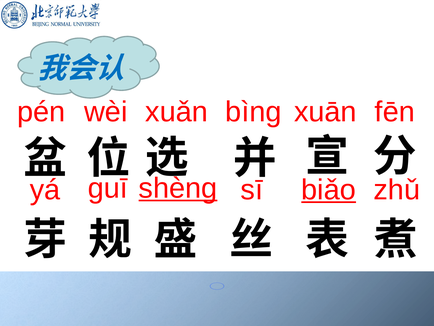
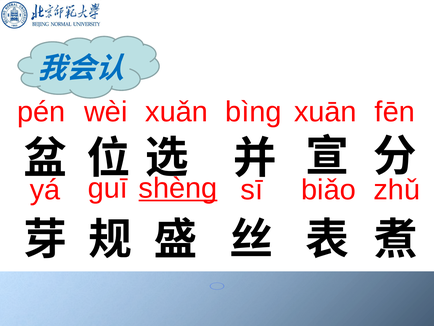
biǎo underline: present -> none (329, 190)
